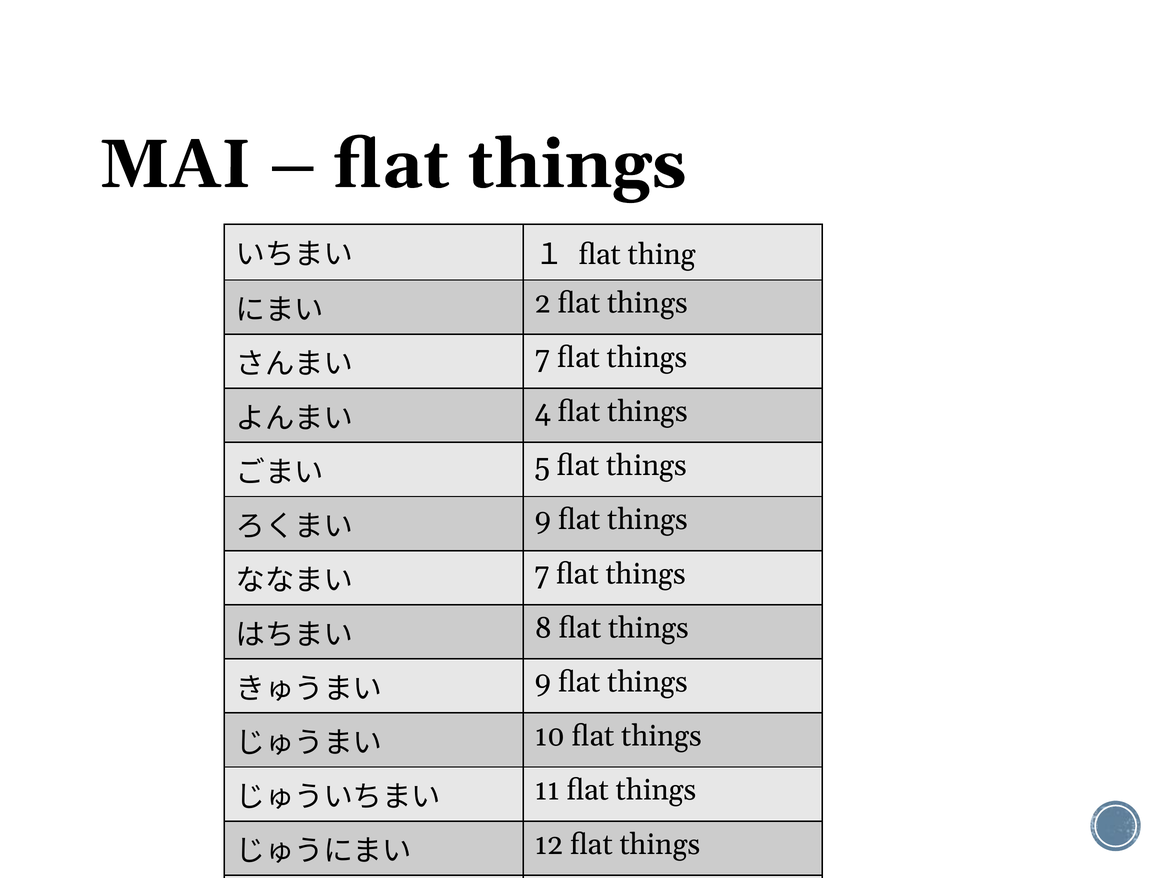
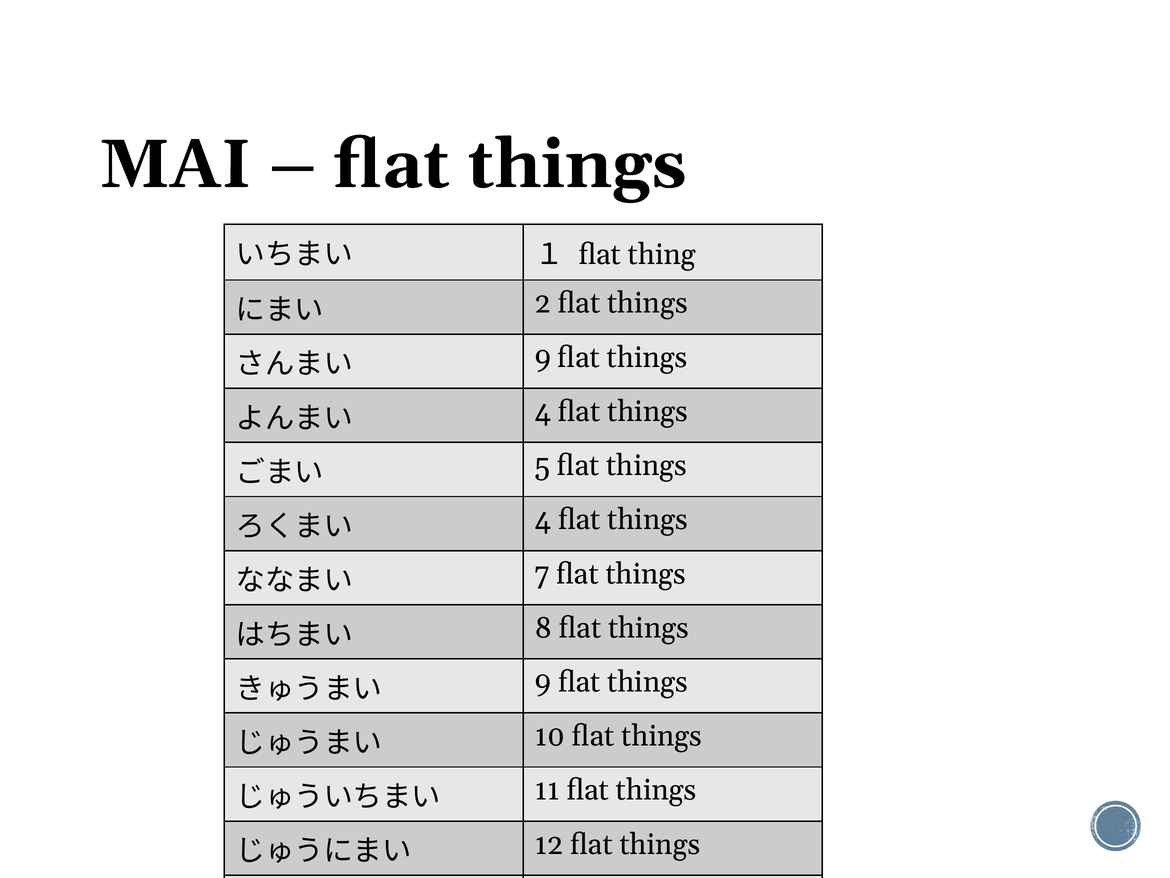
7: 7 -> 9 (543, 357)
9: 9 -> 4 (543, 519)
